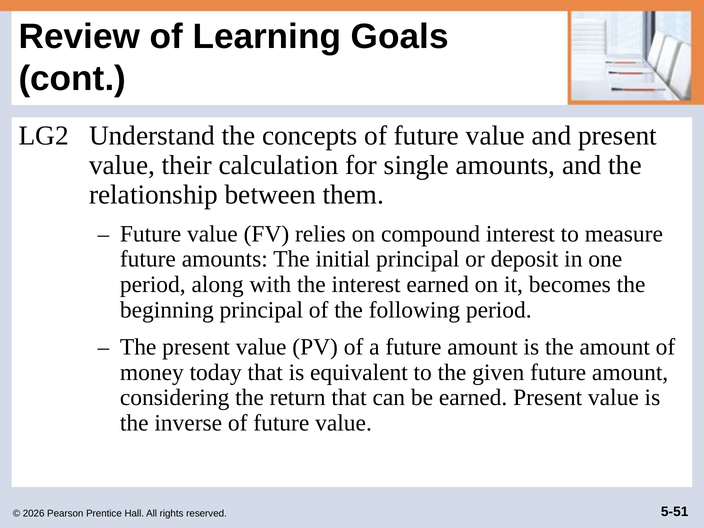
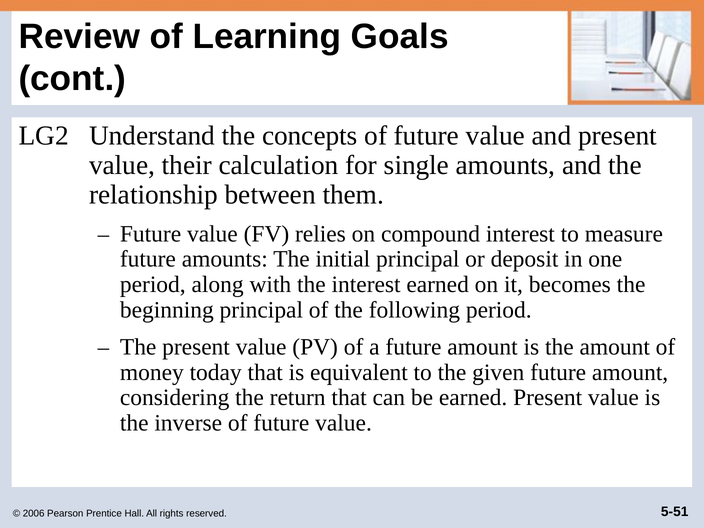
2026: 2026 -> 2006 (34, 513)
